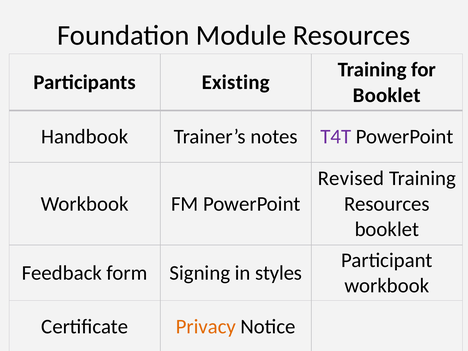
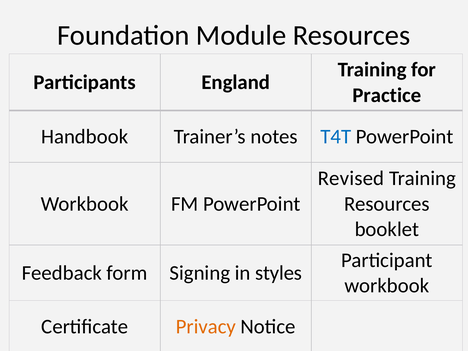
Existing: Existing -> England (236, 82)
Booklet: Booklet -> Practice (387, 95)
T4T colour: purple -> blue (336, 137)
